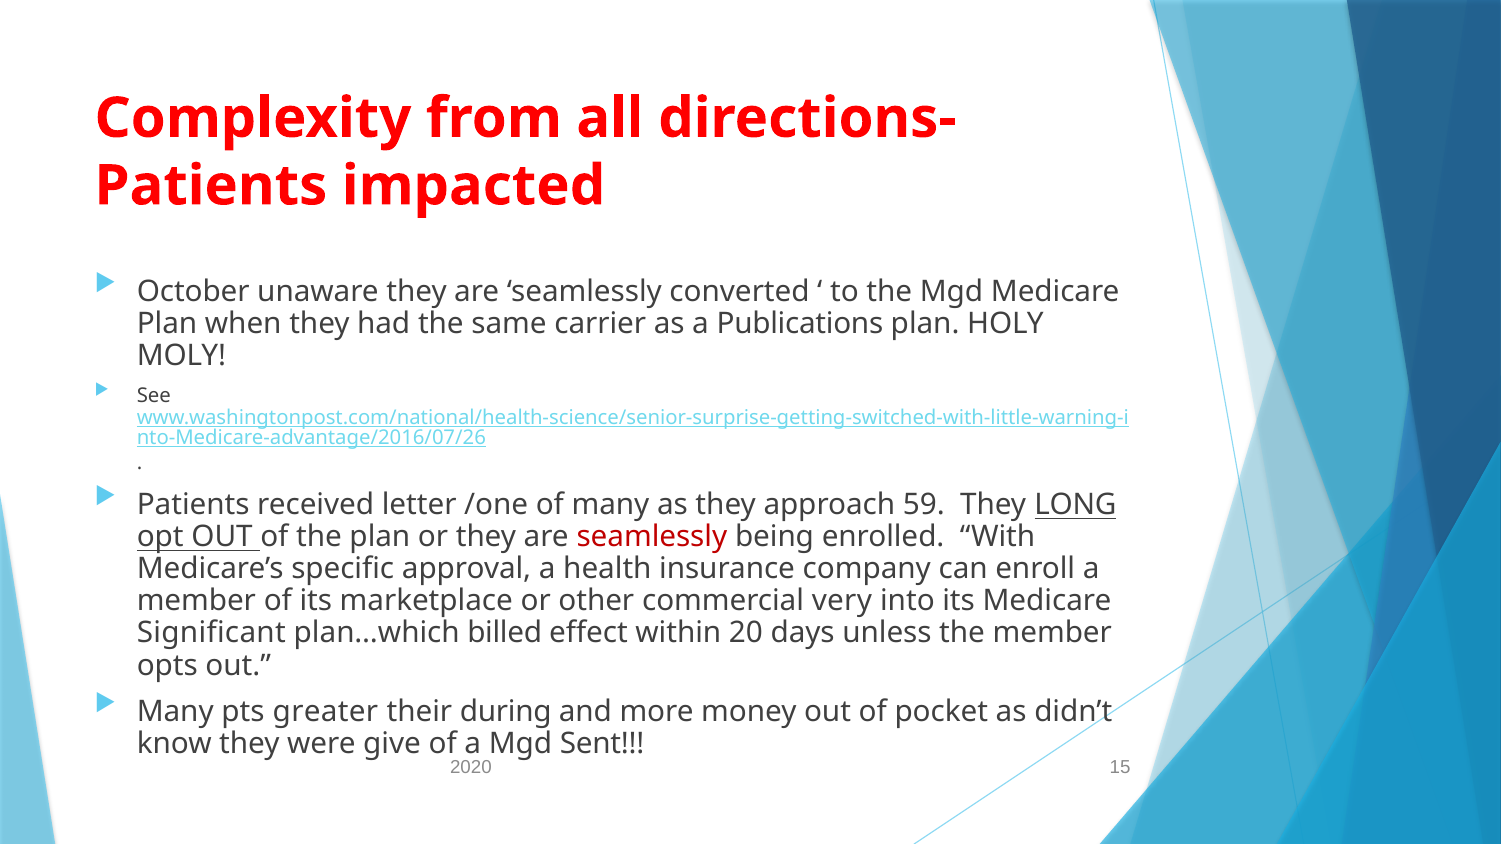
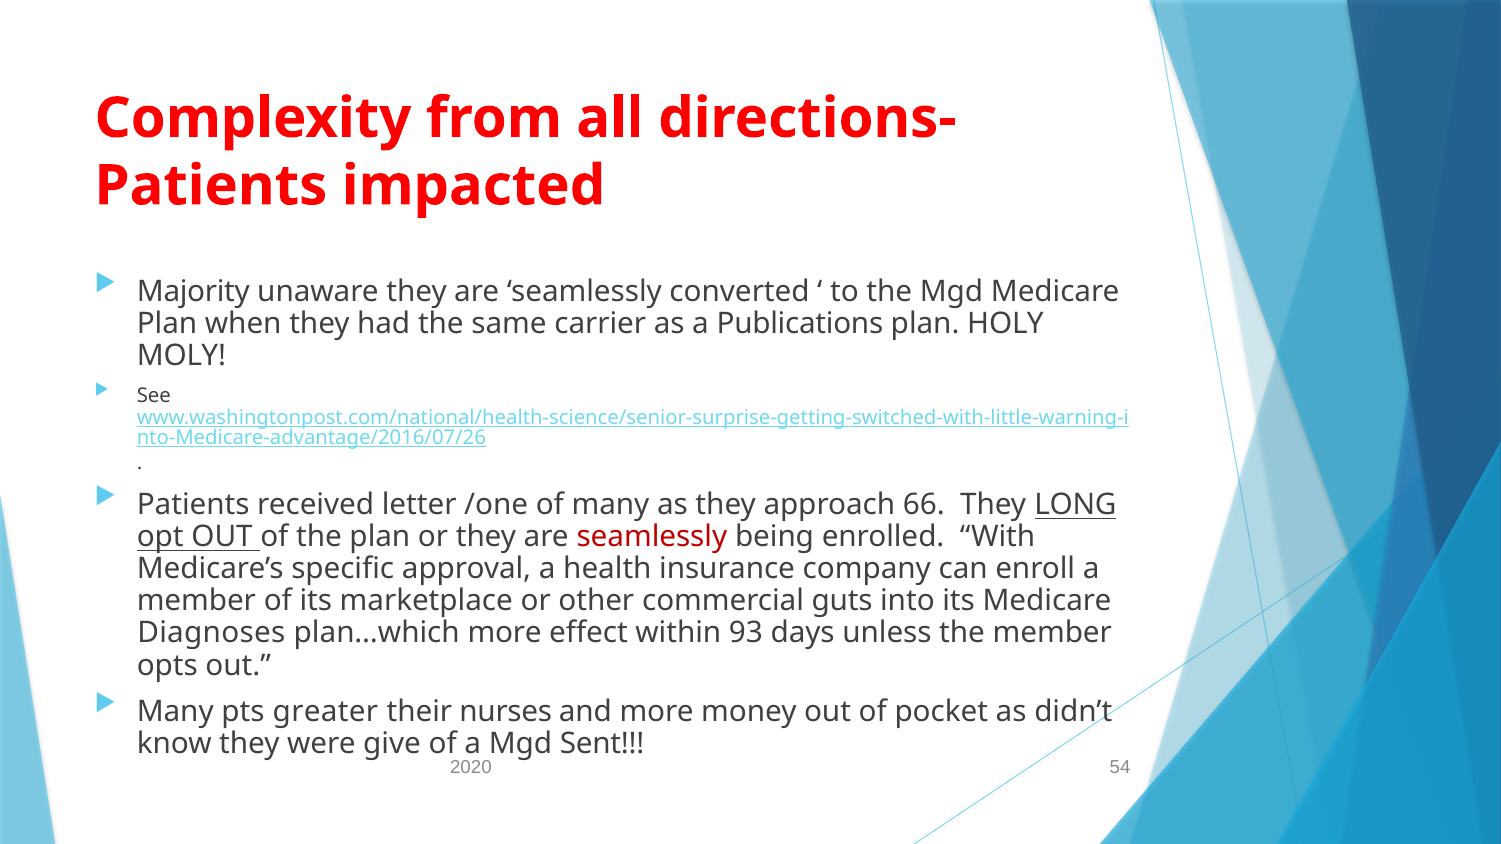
October: October -> Majority (193, 292)
59: 59 -> 66 (924, 505)
very: very -> guts (842, 601)
Significant: Significant -> Diagnoses (211, 633)
plan…which billed: billed -> more (505, 633)
20: 20 -> 93 (746, 633)
during: during -> nurses (506, 712)
15: 15 -> 54 (1120, 768)
